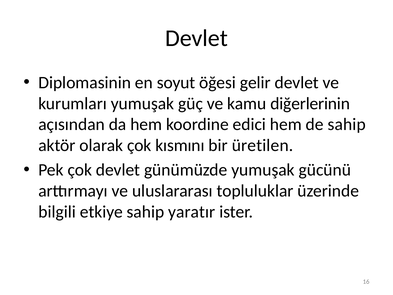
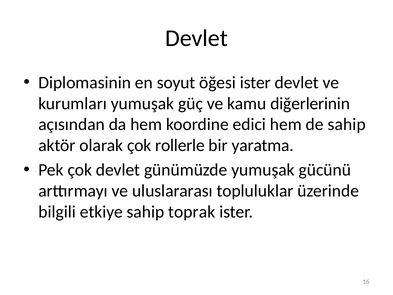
öğesi gelir: gelir -> ister (255, 82)
kısmını: kısmını -> rollerle (180, 145)
üretilen: üretilen -> yaratma (263, 145)
yaratır: yaratır -> toprak (192, 212)
